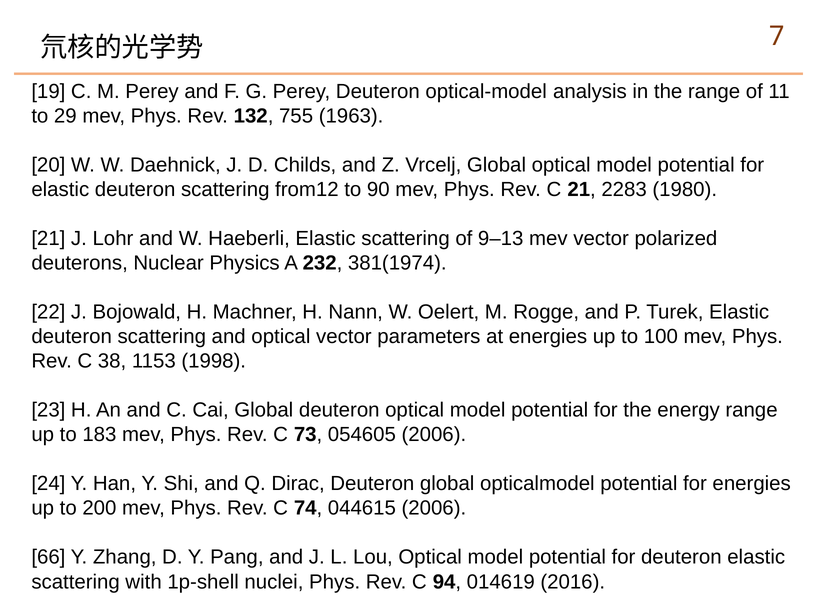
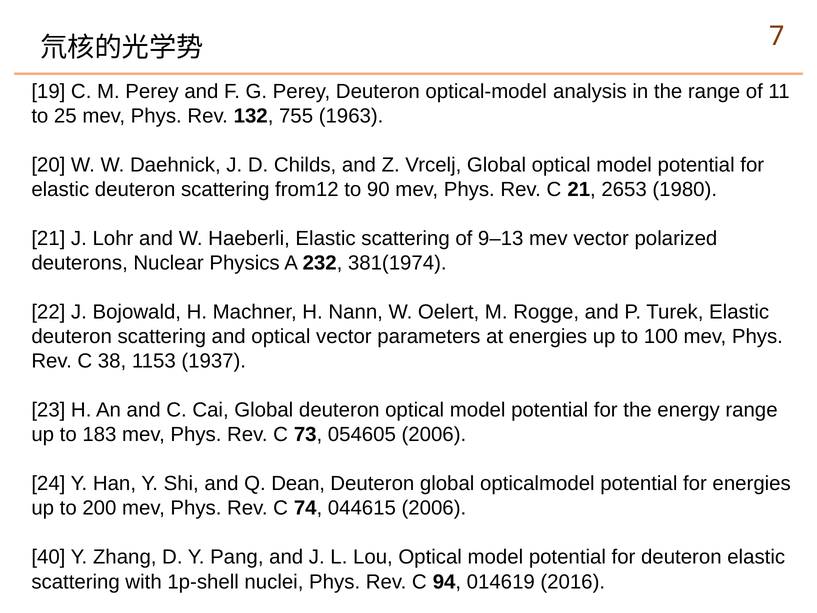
29: 29 -> 25 (65, 116)
2283: 2283 -> 2653 (624, 189)
1998: 1998 -> 1937 (214, 361)
Dirac: Dirac -> Dean (298, 483)
66: 66 -> 40 (48, 557)
